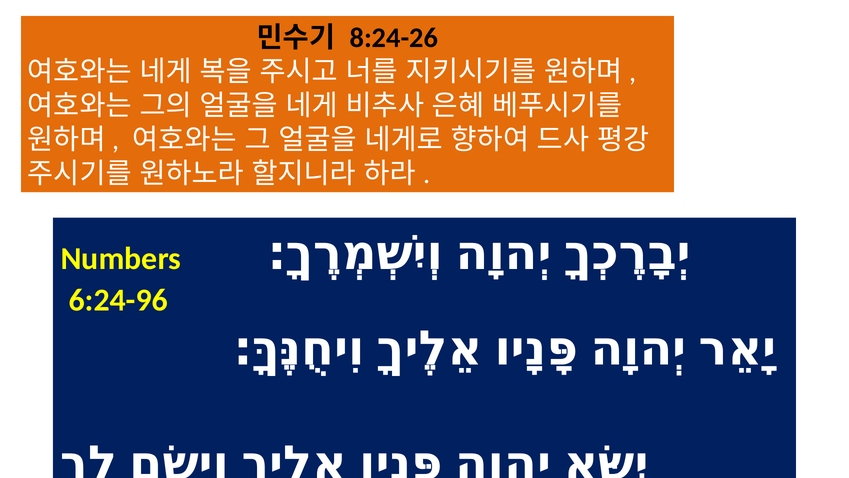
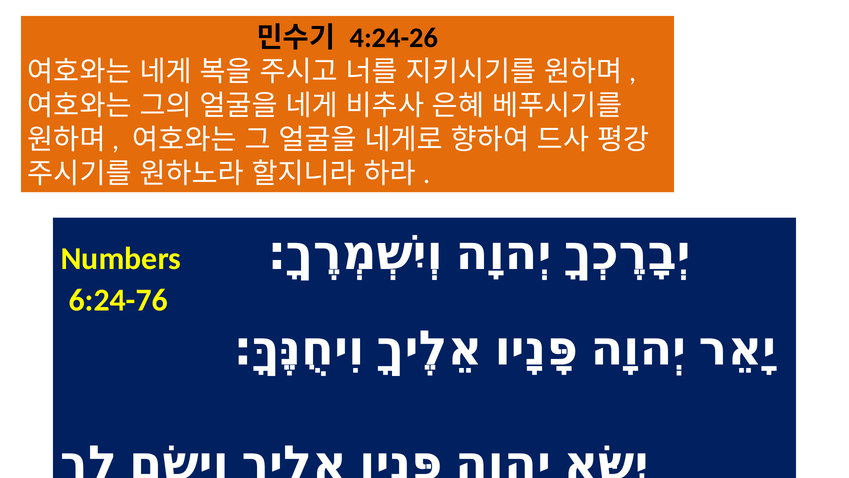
8:24-26: 8:24-26 -> 4:24-26 (394, 38)
6:24-96: 6:24-96 -> 6:24-76 (118, 300)
